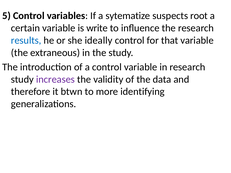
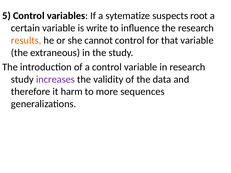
results colour: blue -> orange (26, 40)
ideally: ideally -> cannot (99, 40)
btwn: btwn -> harm (72, 92)
identifying: identifying -> sequences (142, 92)
